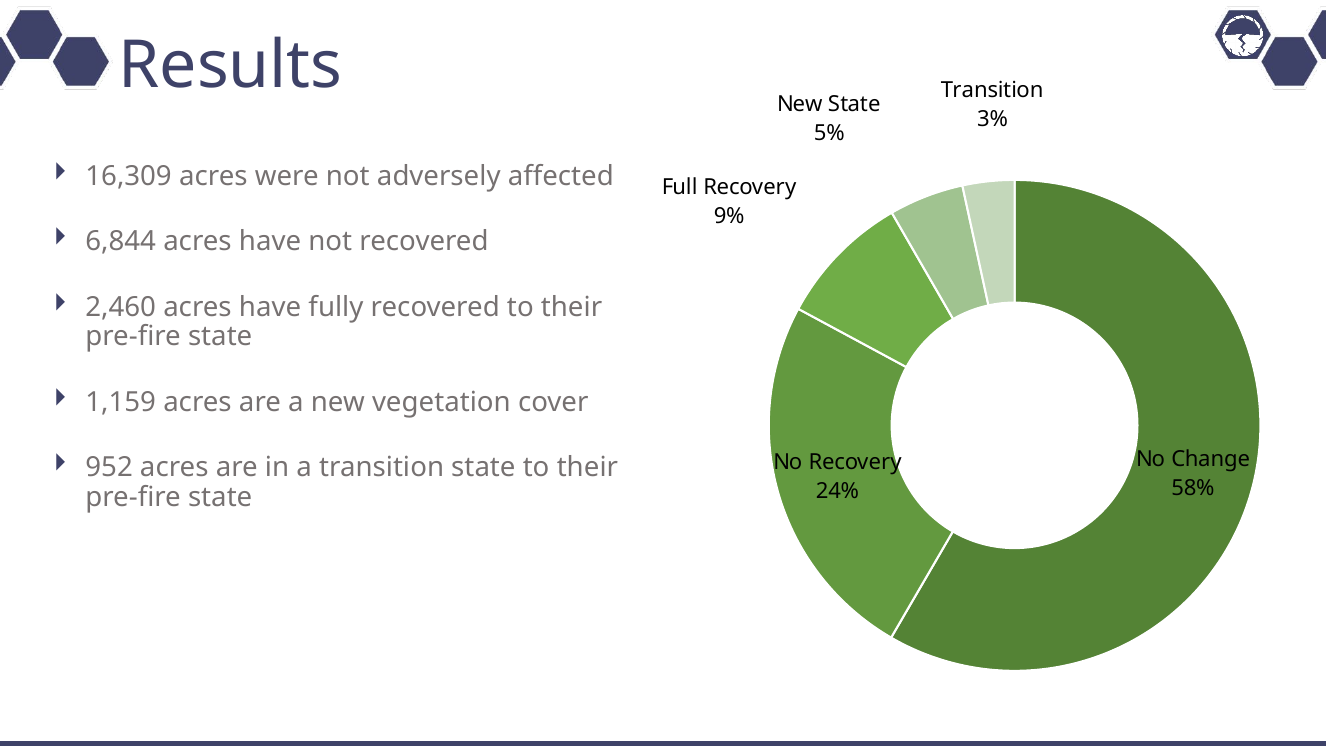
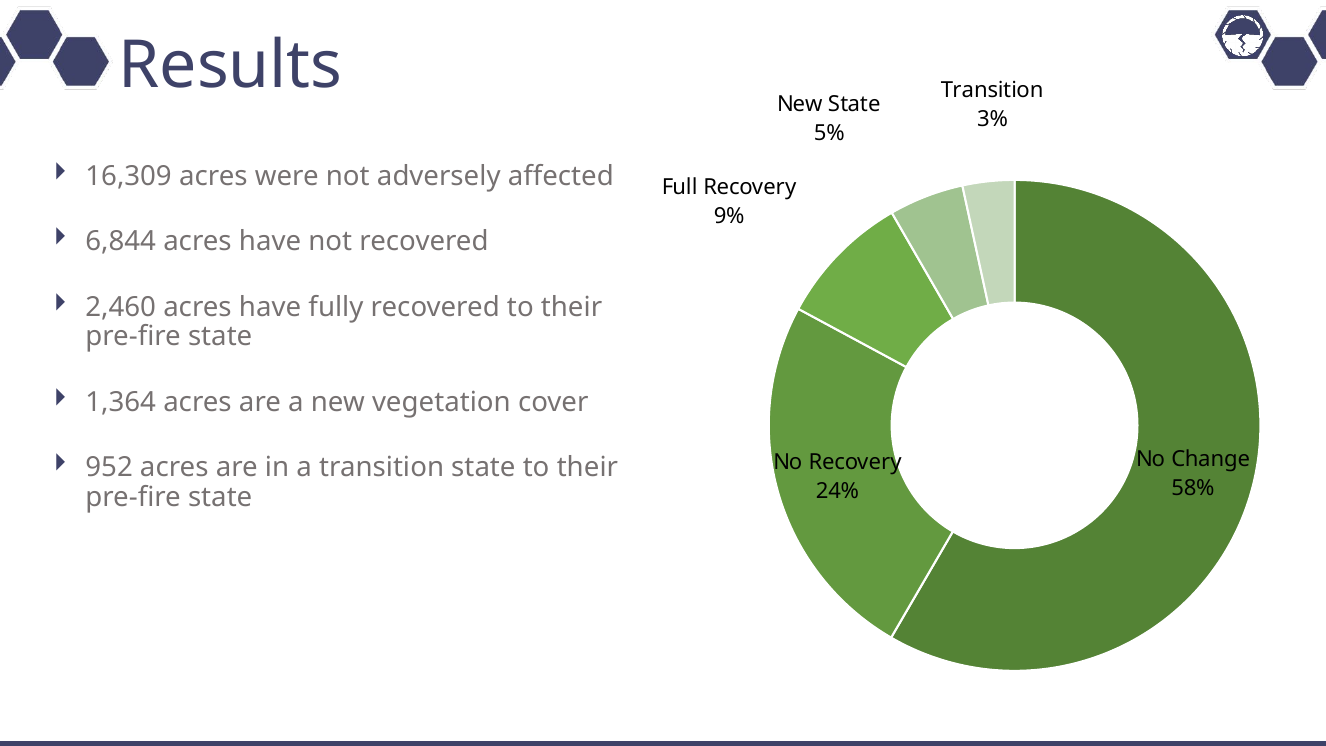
1,159: 1,159 -> 1,364 (121, 402)
